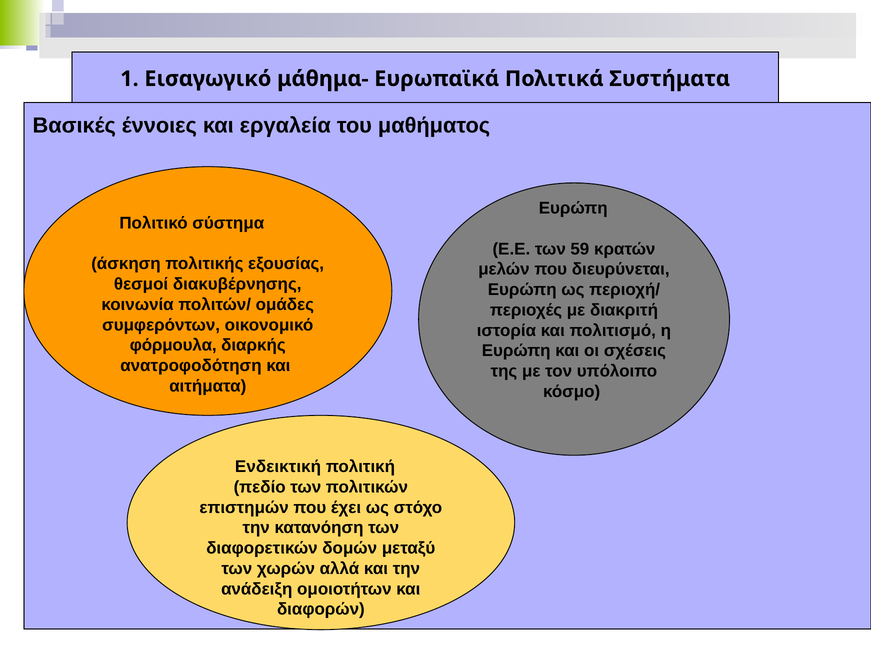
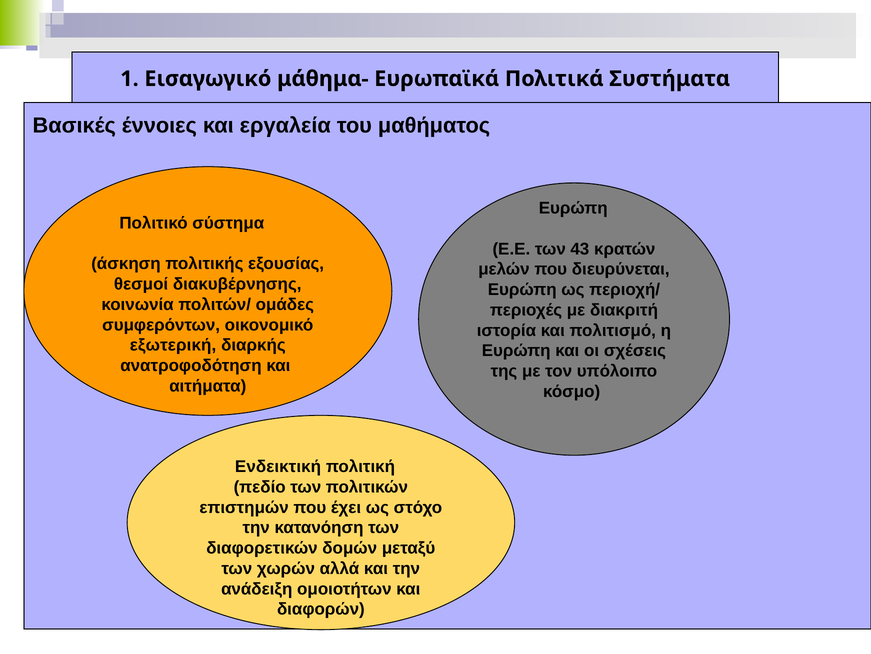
59: 59 -> 43 (580, 249)
φόρμουλα: φόρμουλα -> εξωτερική (173, 345)
